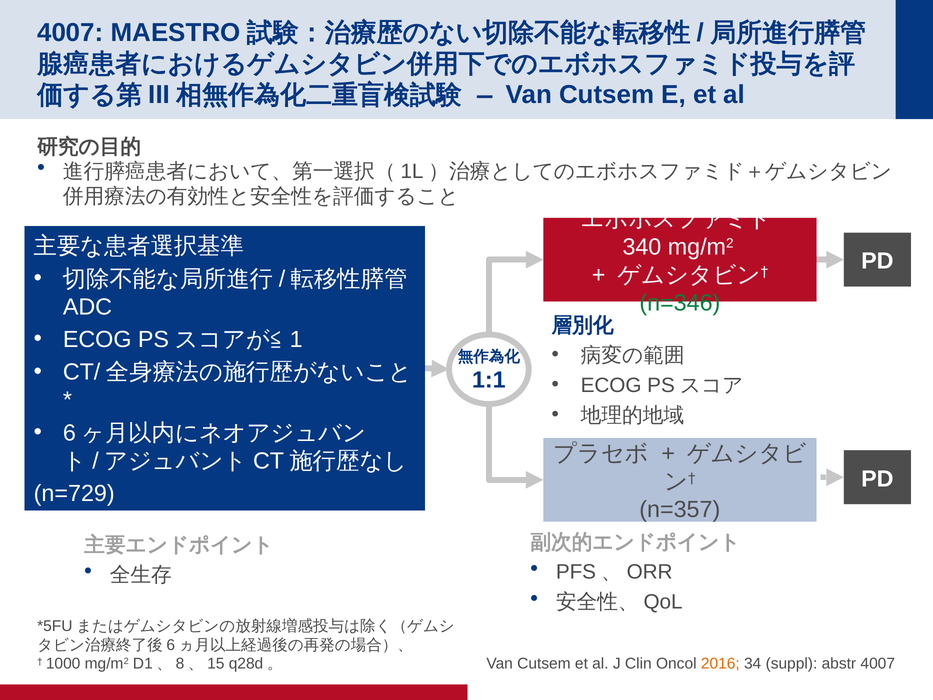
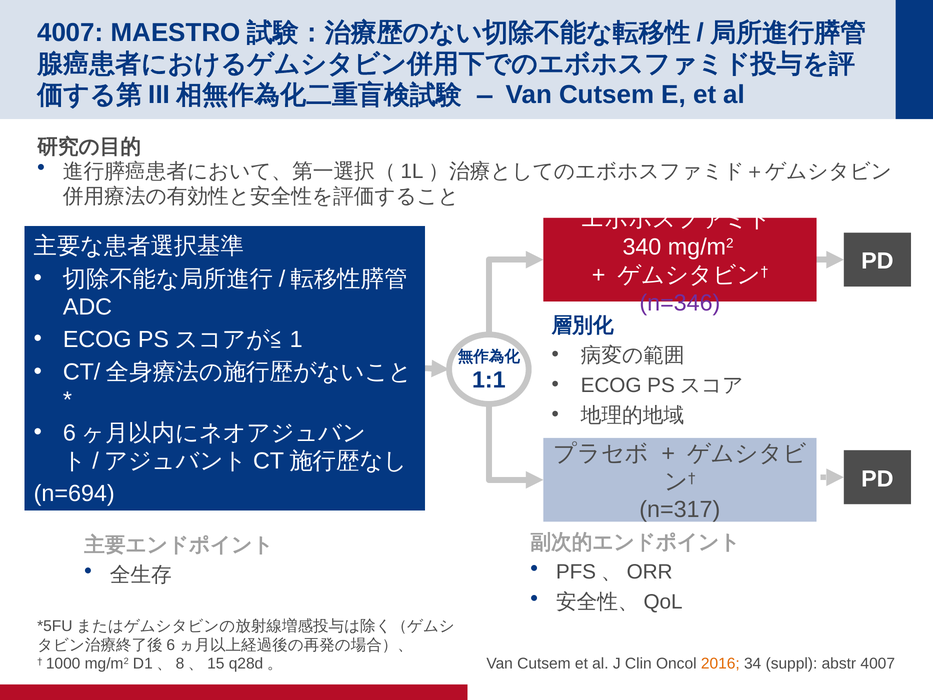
n=346 colour: green -> purple (680, 303)
n=729: n=729 -> n=694 (74, 493)
n=357: n=357 -> n=317 (680, 509)
